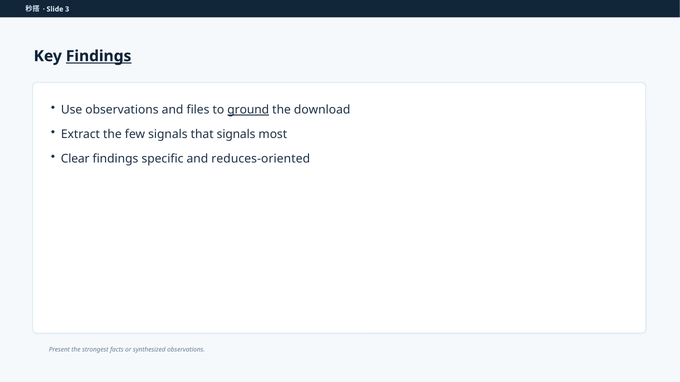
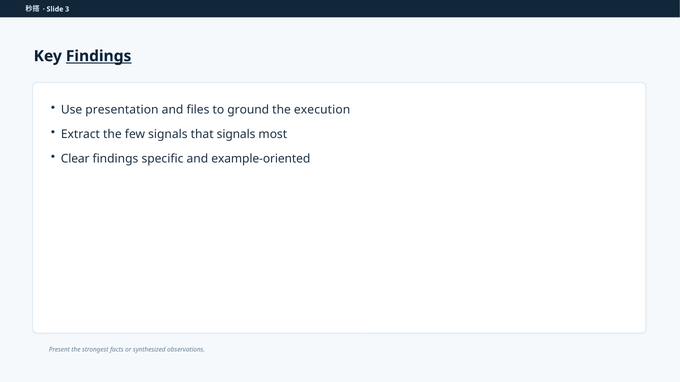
Use observations: observations -> presentation (122, 110)
ground underline: present -> none (248, 110)
download: download -> execution (322, 110)
reduces-oriented: reduces-oriented -> example-oriented (261, 159)
